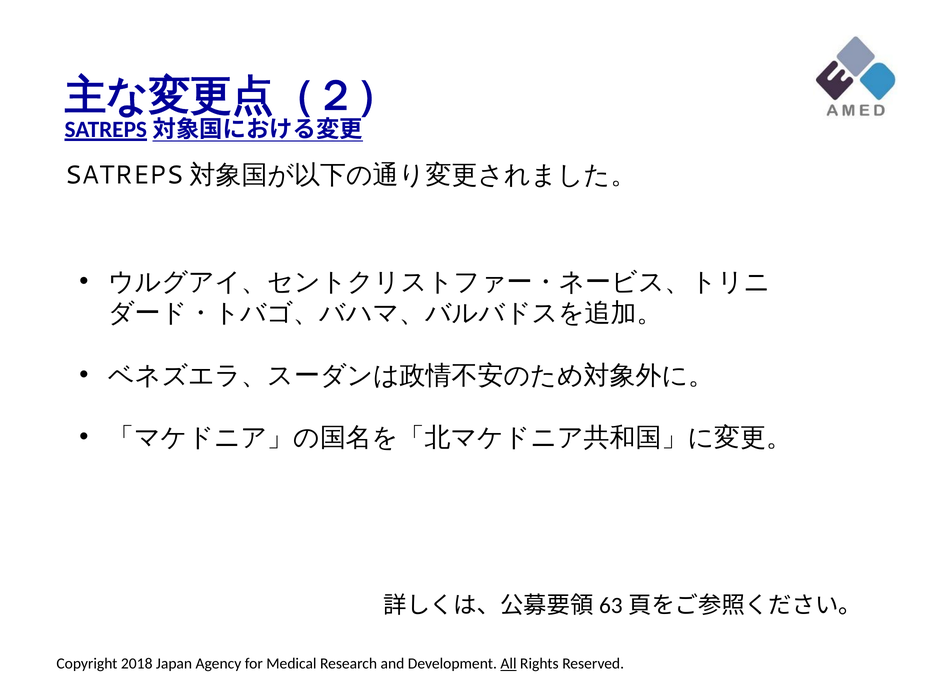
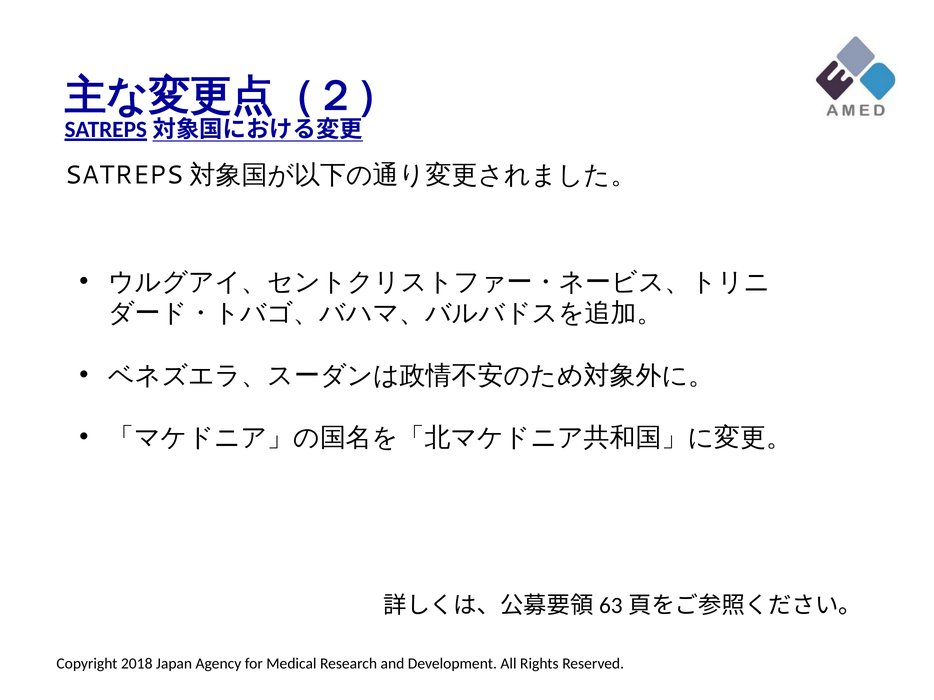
All underline: present -> none (509, 664)
